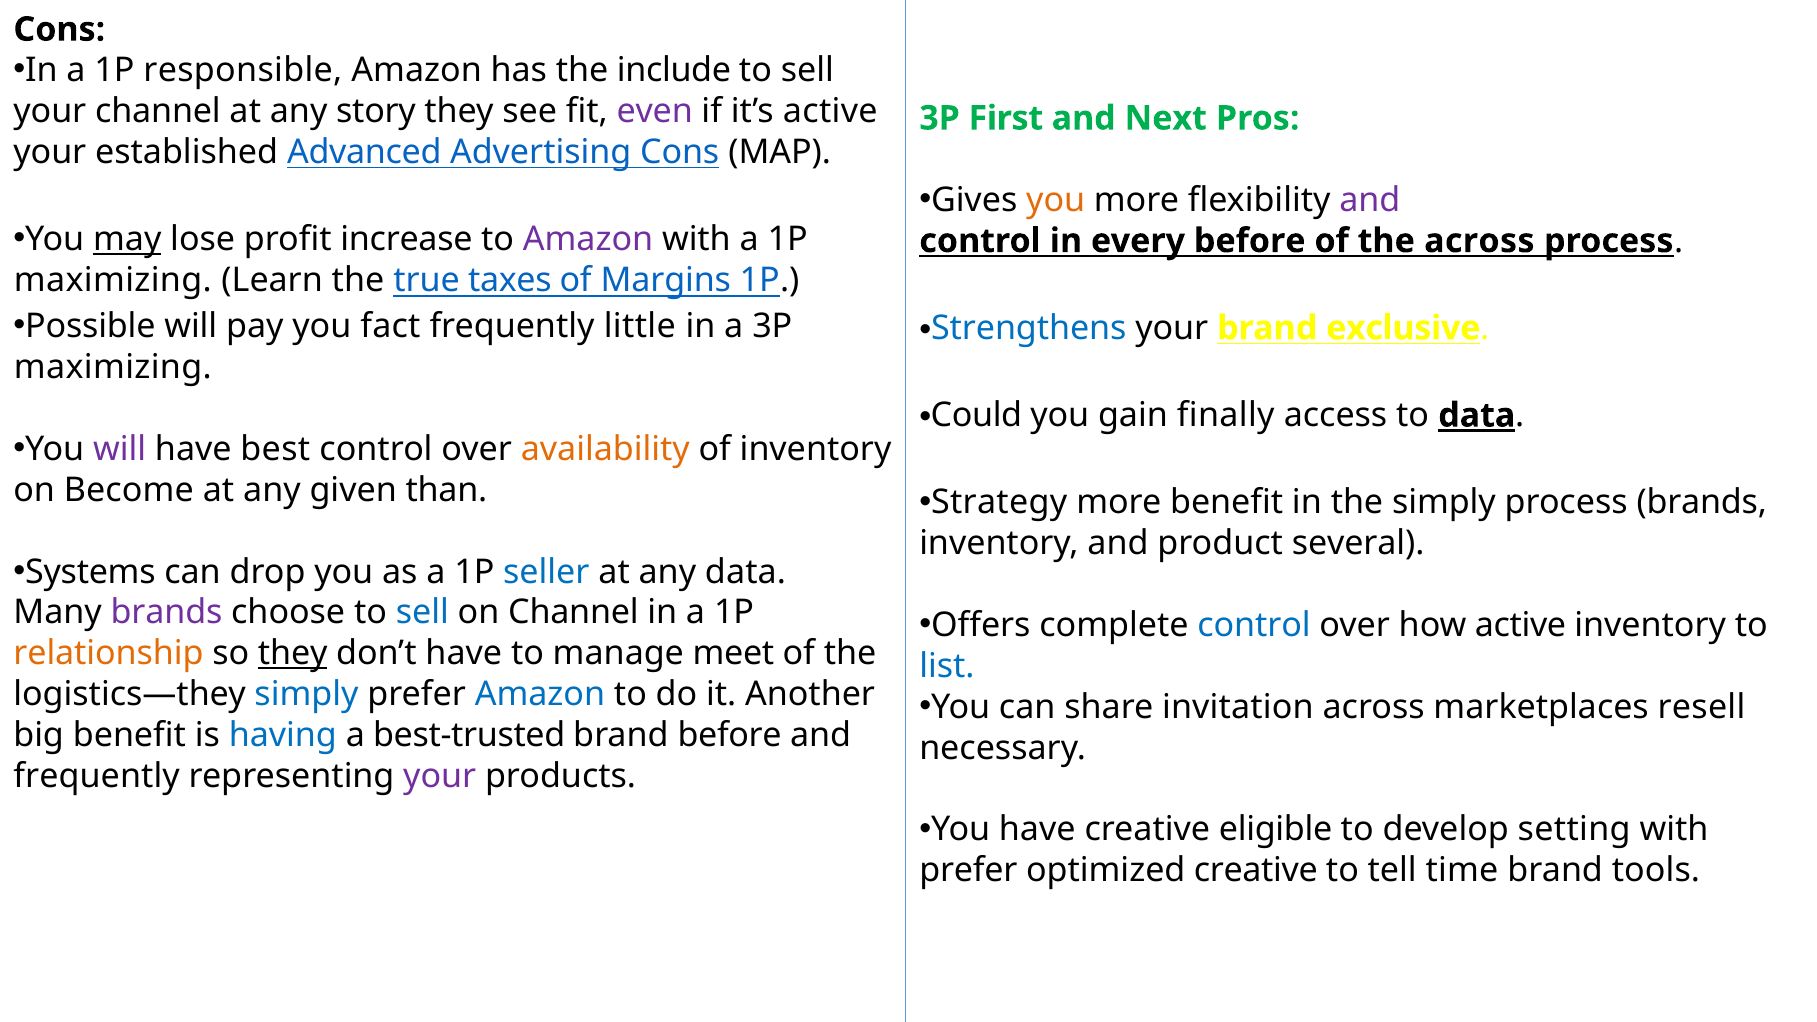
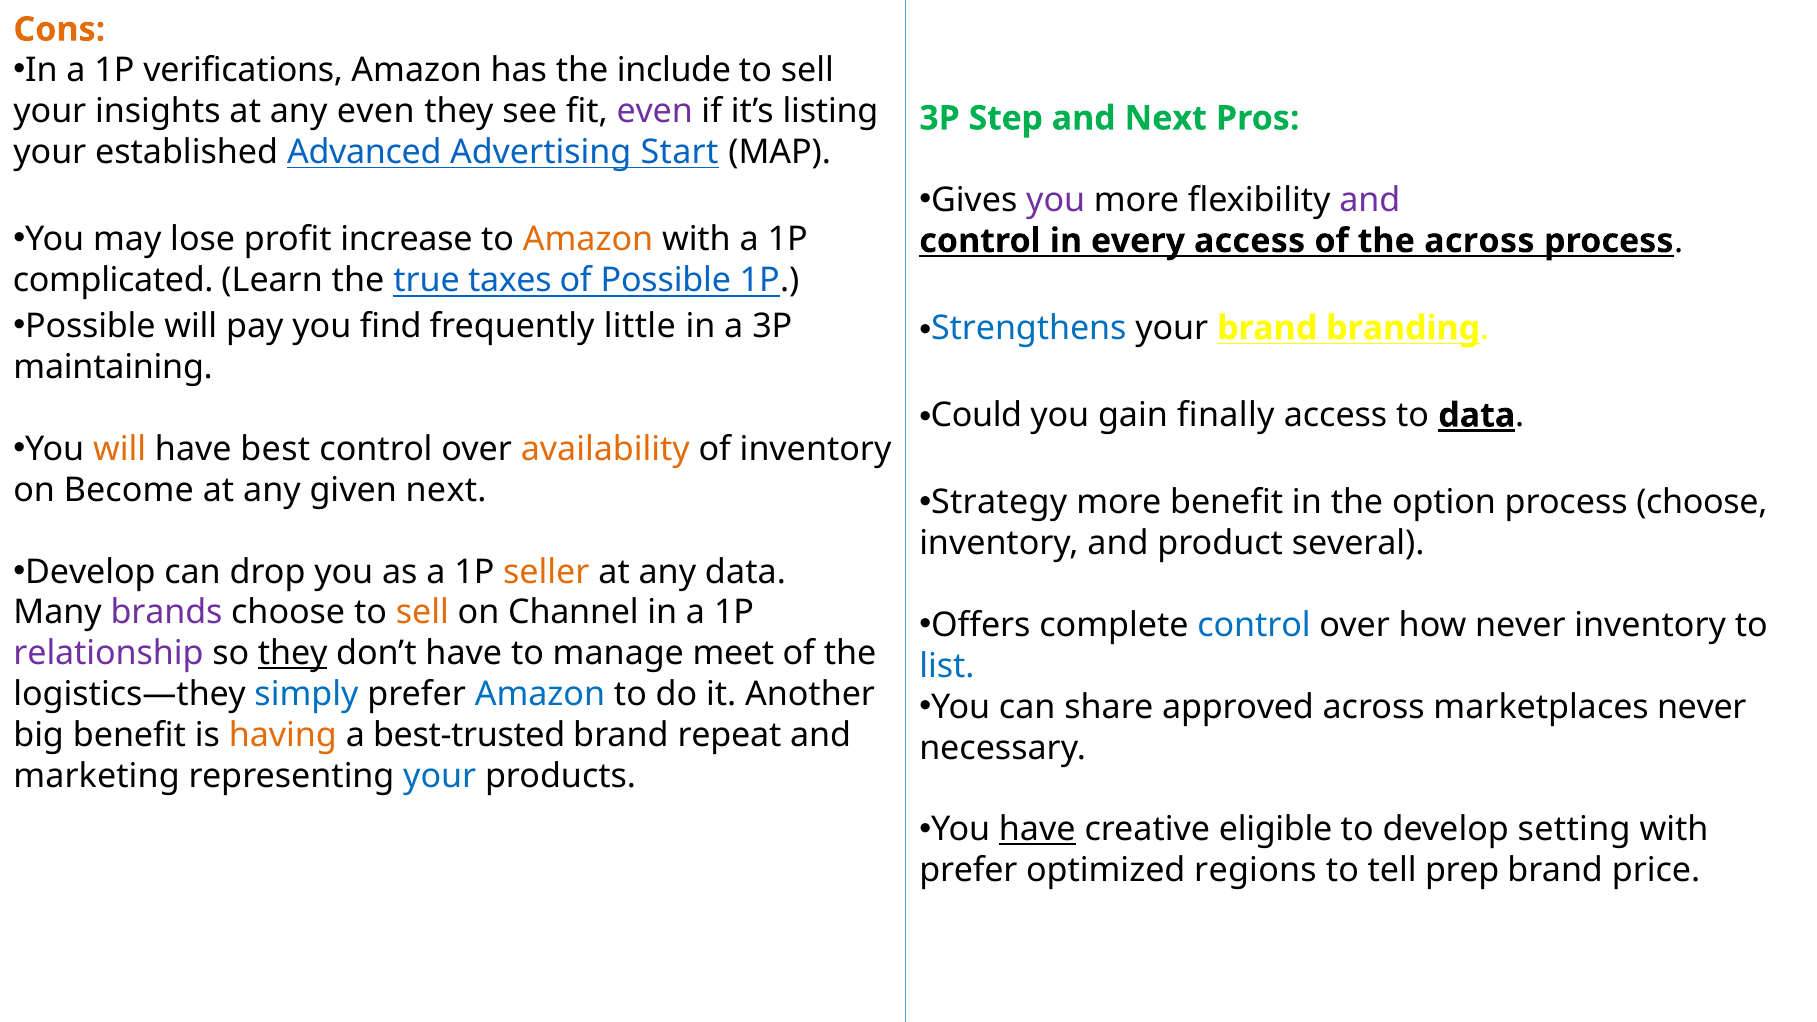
Cons colour: black -> orange (59, 29)
responsible: responsible -> verifications (243, 70)
your channel: channel -> insights (158, 111)
any story: story -> even (376, 111)
it’s active: active -> listing (831, 111)
First: First -> Step (1006, 118)
Advertising Cons: Cons -> Start (680, 152)
you colour: orange -> purple (1056, 200)
may underline: present -> none (127, 239)
Amazon colour: purple -> orange (588, 239)
every before: before -> access (1250, 241)
maximizing: maximizing -> complicated (113, 280)
of Margins: Margins -> Possible (666, 280)
fact: fact -> find (391, 327)
exclusive: exclusive -> branding (1403, 328)
maximizing: maximizing -> maintaining (113, 367)
will colour: purple -> orange (120, 449)
given than: than -> next (446, 490)
the simply: simply -> option (1444, 503)
process brands: brands -> choose (1702, 503)
Systems: Systems -> Develop (90, 572)
seller colour: blue -> orange (546, 572)
sell colour: blue -> orange (422, 613)
how active: active -> never (1520, 625)
relationship colour: orange -> purple (108, 654)
invitation: invitation -> approved (1238, 707)
marketplaces resell: resell -> never (1702, 707)
having colour: blue -> orange (283, 735)
brand before: before -> repeat (729, 735)
frequently: frequently -> marketing (97, 776)
your colour: purple -> blue (440, 776)
have underline: none -> present (1037, 830)
optimized creative: creative -> regions (1255, 871)
time: time -> prep (1462, 871)
tools: tools -> price (1656, 871)
